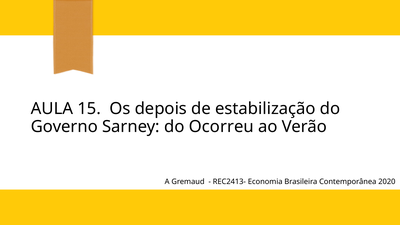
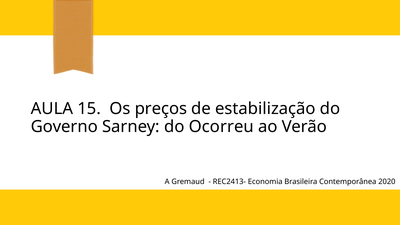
depois: depois -> preços (161, 109)
